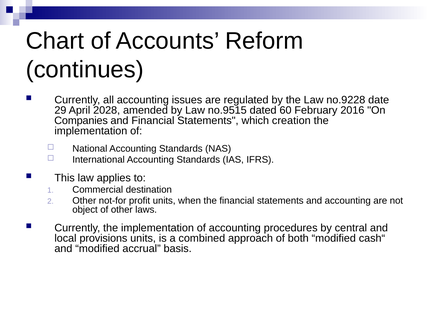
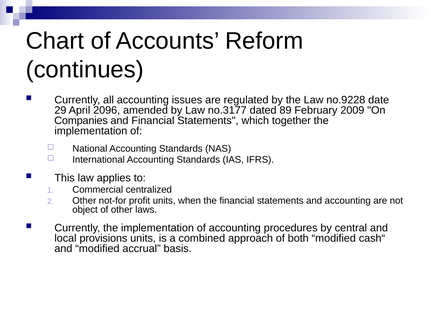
2028: 2028 -> 2096 (107, 110)
no.9515: no.9515 -> no.3177 (227, 110)
60: 60 -> 89 (286, 110)
2016: 2016 -> 2009 (352, 110)
creation: creation -> together (291, 121)
destination: destination -> centralized (149, 190)
